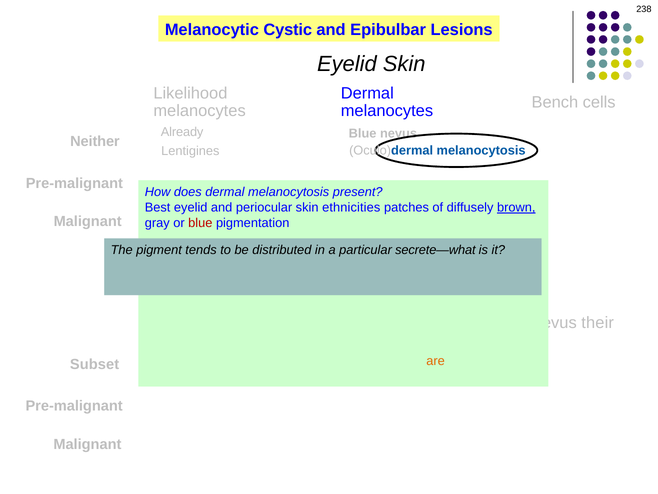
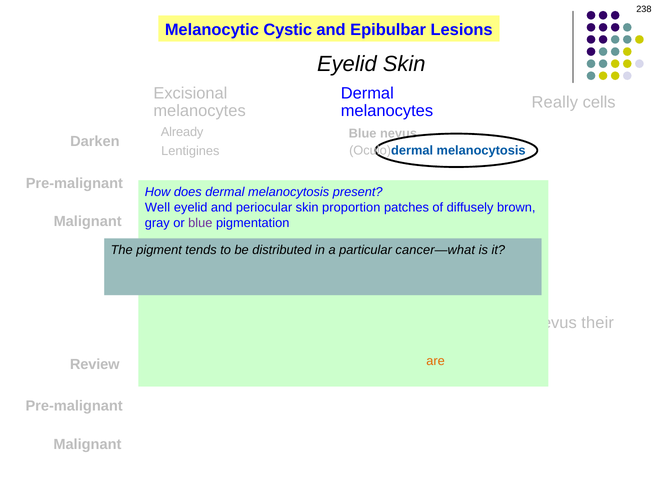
Likelihood: Likelihood -> Excisional (190, 93)
Bench: Bench -> Really (555, 102)
Neither: Neither -> Darken (95, 141)
Best: Best -> Well (158, 207)
ethnicities: ethnicities -> proportion (351, 207)
brown underline: present -> none (516, 207)
blue colour: red -> purple (200, 223)
secrete—what: secrete—what -> cancer—what (435, 250)
Subset: Subset -> Review (95, 364)
